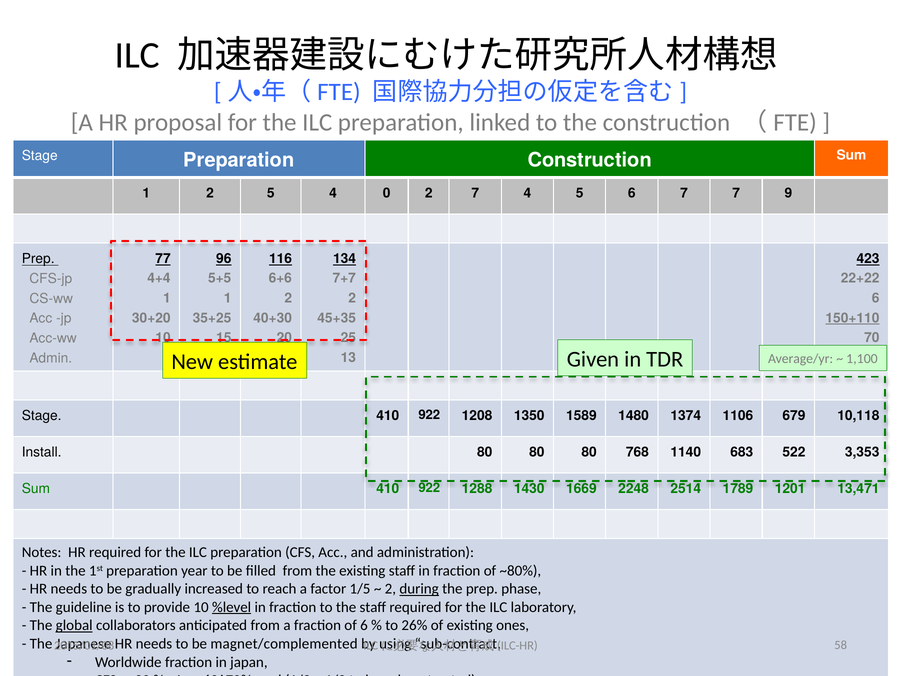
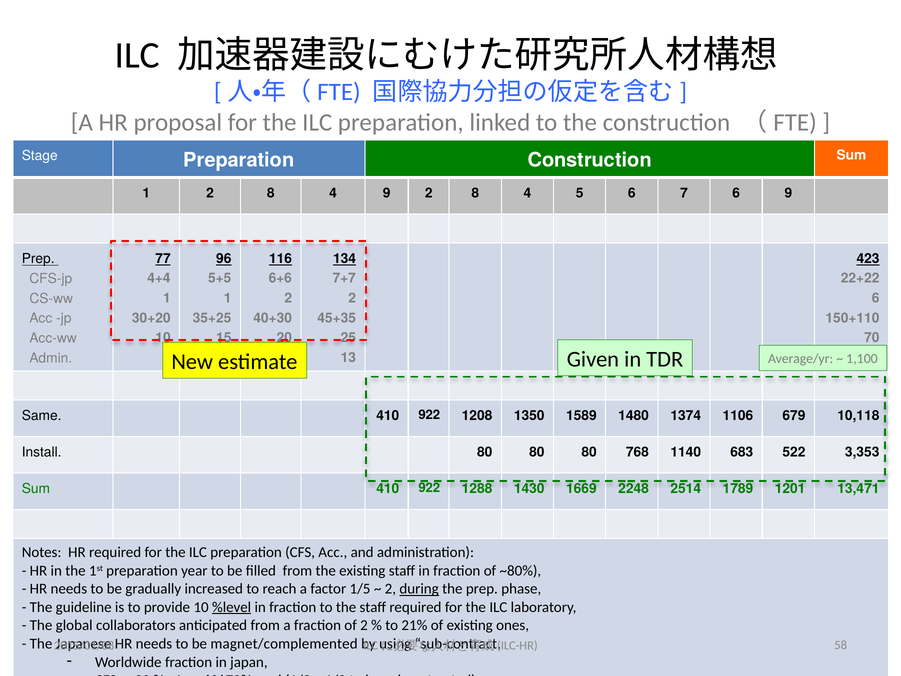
1 2 5: 5 -> 8 (271, 193)
4 0: 0 -> 9 (387, 193)
7: 7 -> 8 (475, 193)
7 7: 7 -> 6 (736, 193)
150+110 underline: present -> none (852, 318)
Stage: Stage -> Same (42, 416)
global underline: present -> none (74, 625)
of 6: 6 -> 2 (364, 625)
26%: 26% -> 21% (414, 625)
